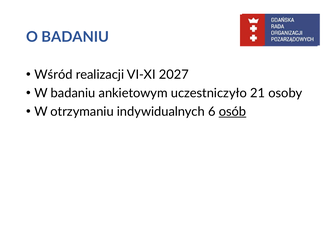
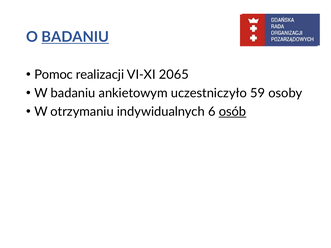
BADANIU underline: none -> present (75, 37)
Wśród: Wśród -> Pomoc (54, 75)
2027: 2027 -> 2065 (174, 75)
21: 21 -> 59 (258, 93)
